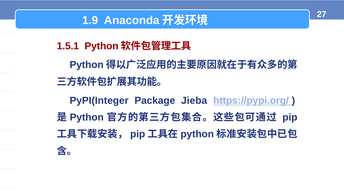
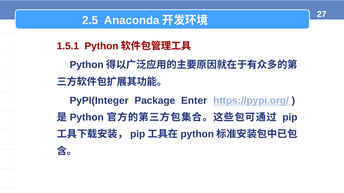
1.9: 1.9 -> 2.5 (90, 20)
Jieba: Jieba -> Enter (194, 101)
